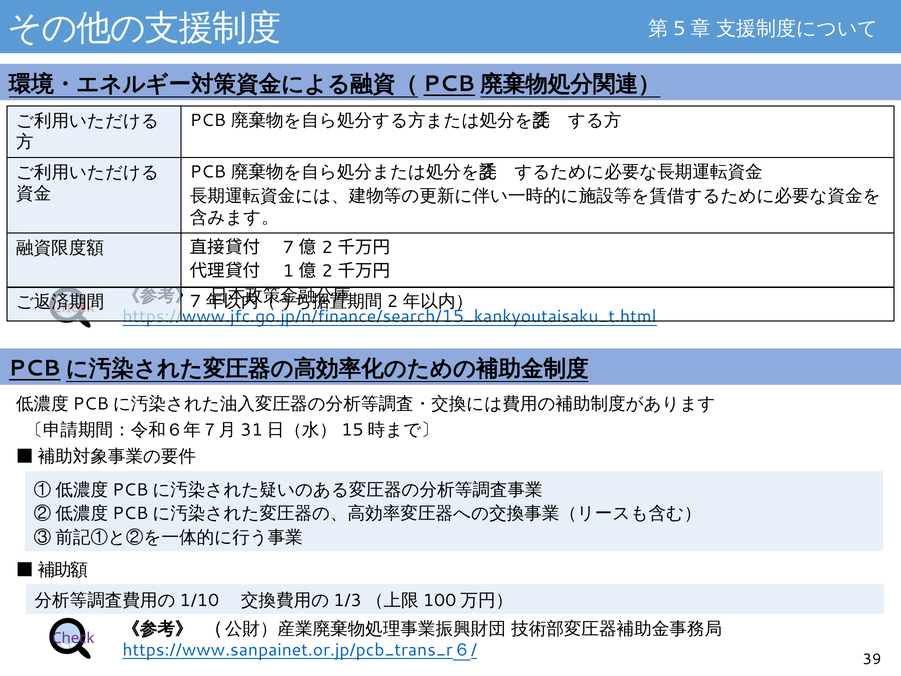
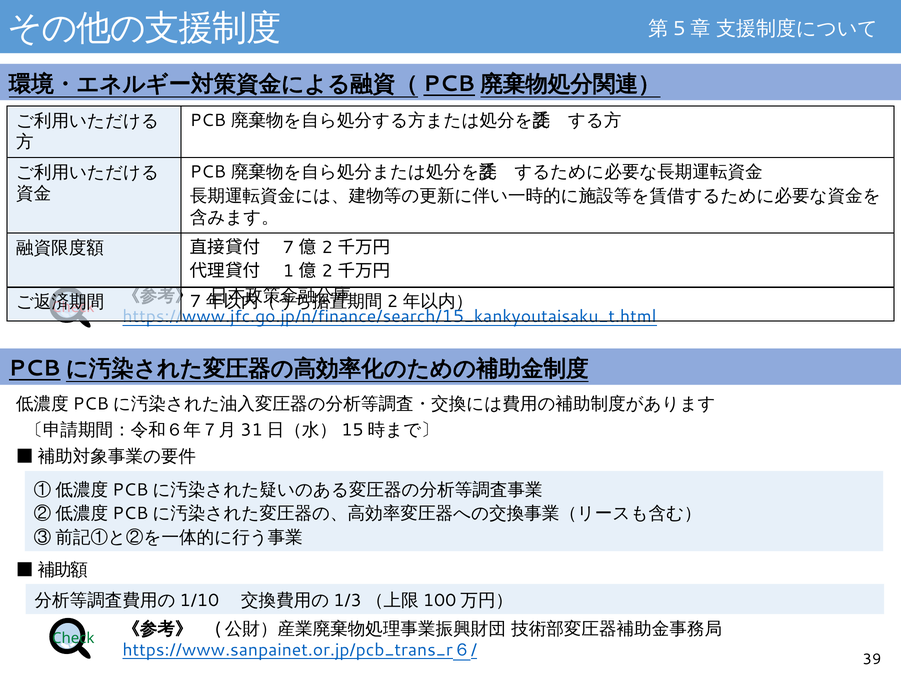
Check colour: purple -> green (73, 638)
